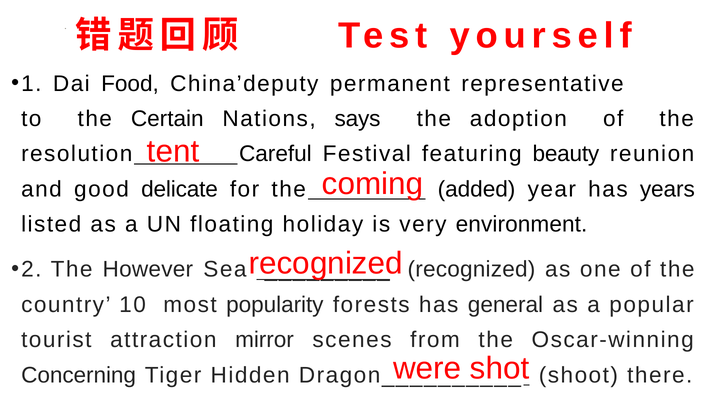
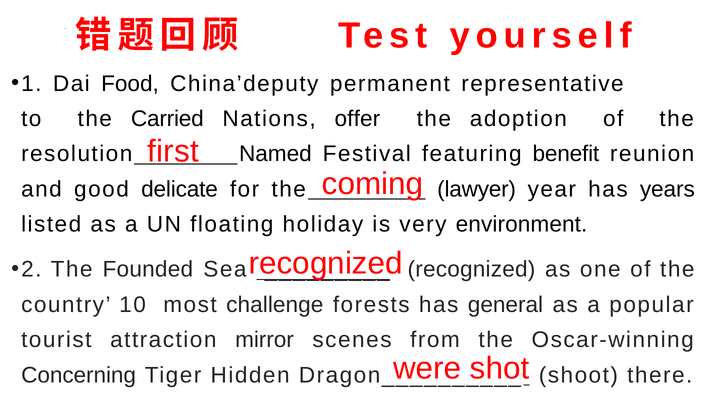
Certain: Certain -> Carried (167, 119)
says: says -> offer (357, 119)
tent: tent -> first (173, 151)
Careful: Careful -> Named (275, 154)
beauty: beauty -> benefit (566, 154)
added: added -> lawyer (477, 189)
However: However -> Founded (148, 270)
popularity: popularity -> challenge (275, 305)
